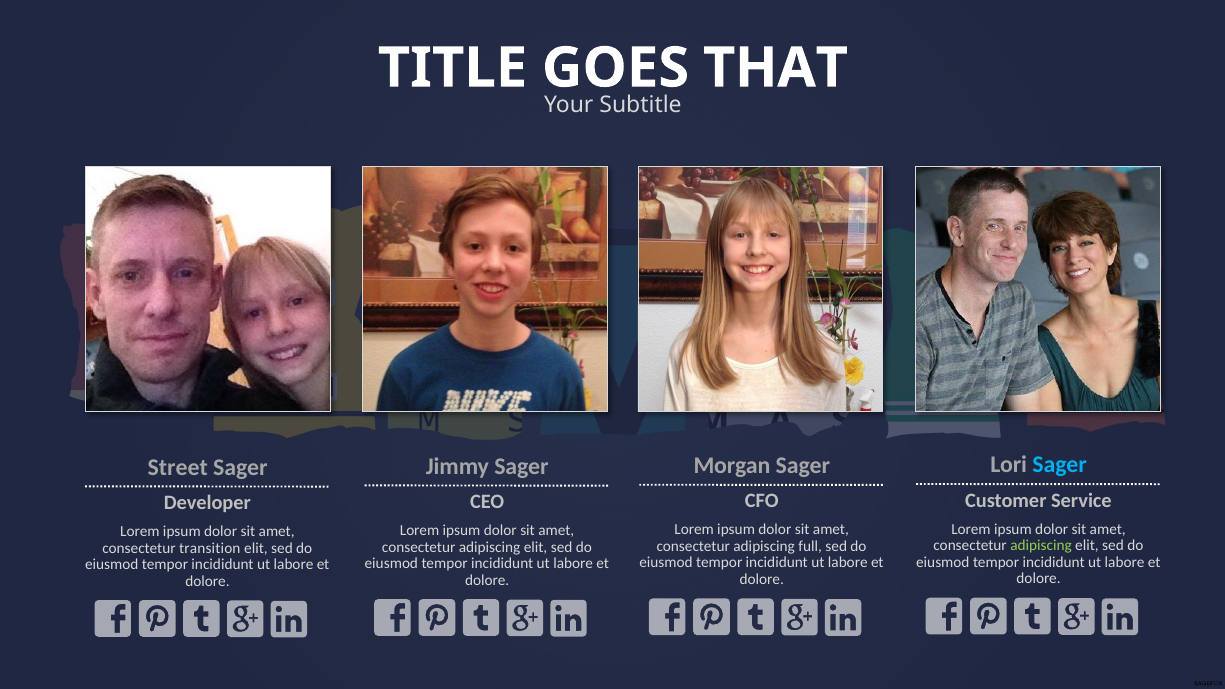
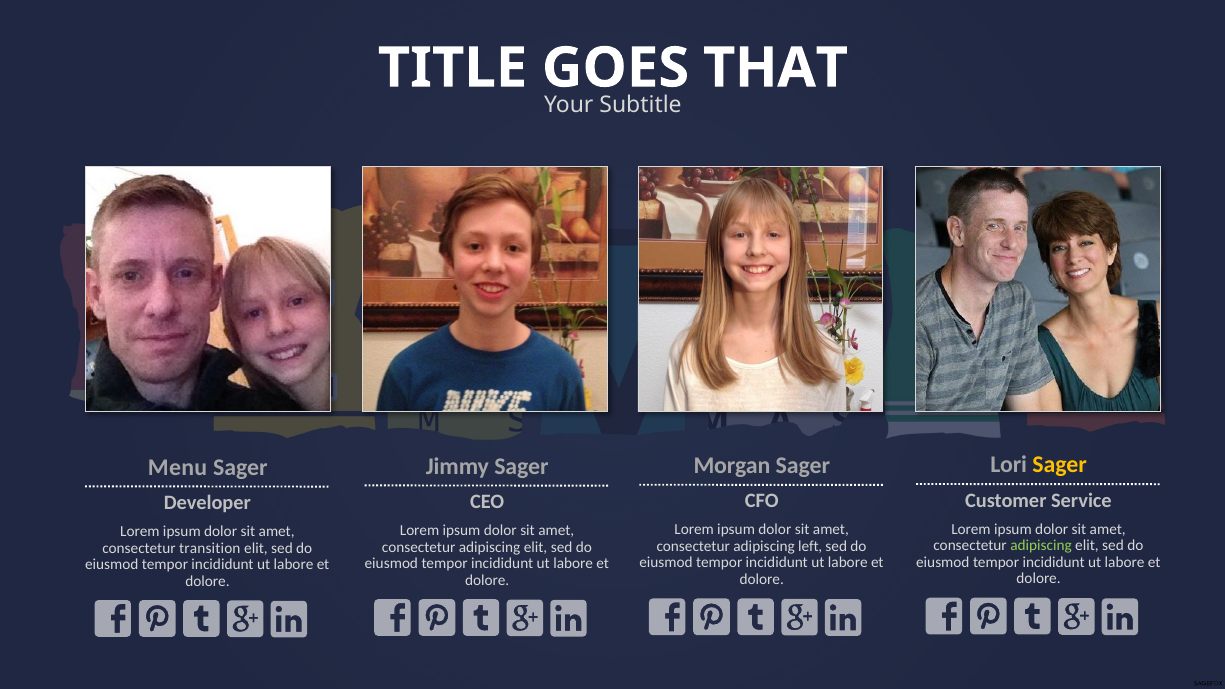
Sager colour: light blue -> yellow (1060, 465)
Street: Street -> Menu (178, 467)
full: full -> left (810, 546)
